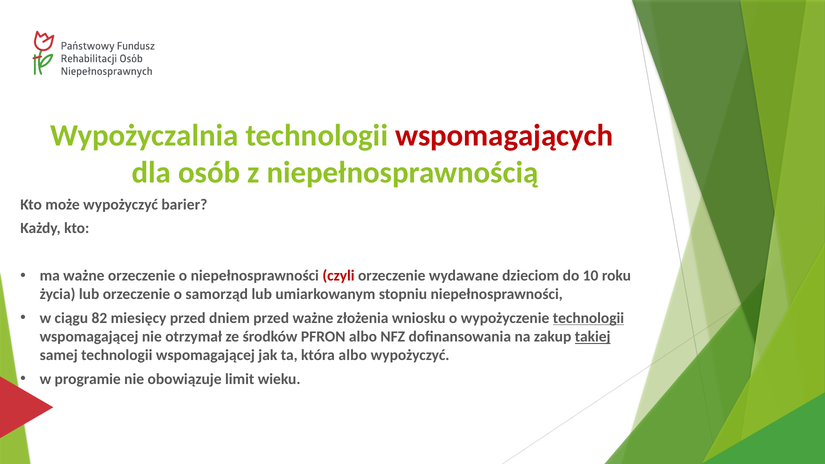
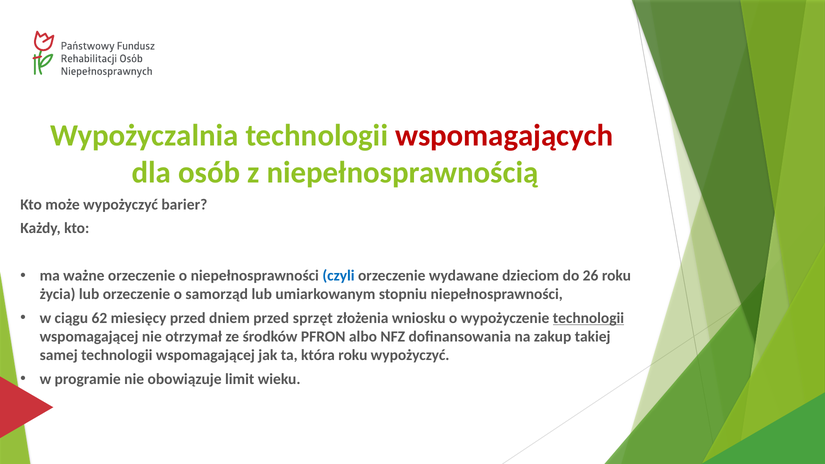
czyli colour: red -> blue (339, 276)
10: 10 -> 26 (591, 276)
82: 82 -> 62 (99, 318)
przed ważne: ważne -> sprzęt (313, 318)
takiej underline: present -> none (593, 337)
która albo: albo -> roku (353, 355)
